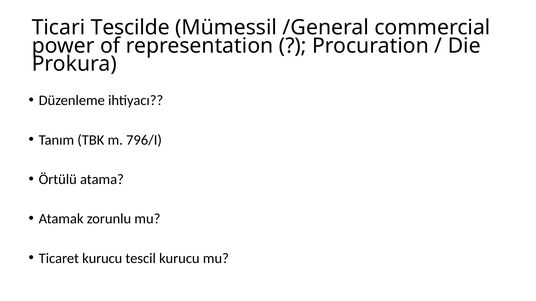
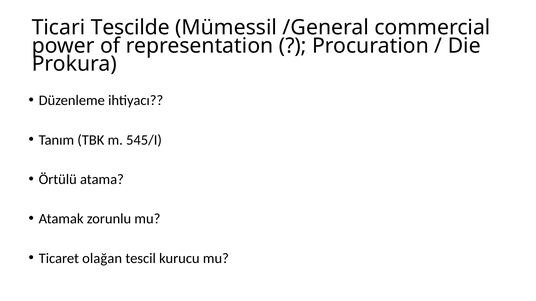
796/I: 796/I -> 545/I (144, 140)
Ticaret kurucu: kurucu -> olağan (102, 259)
